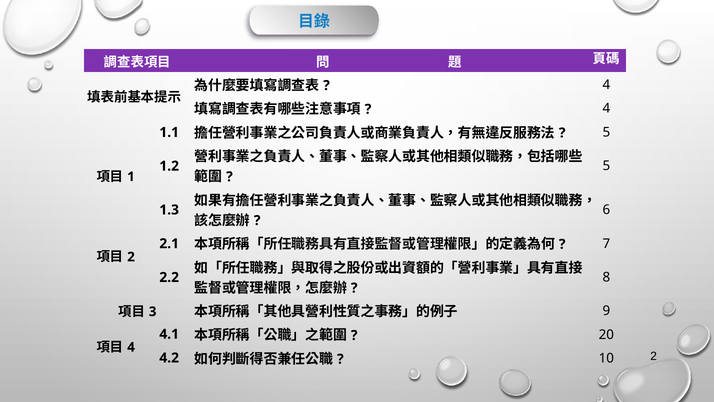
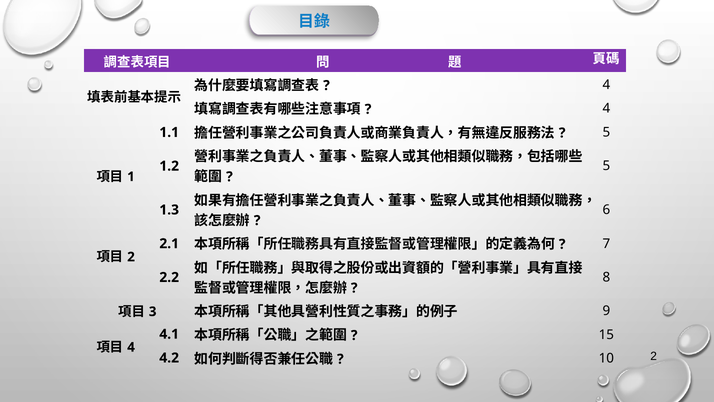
20: 20 -> 15 (606, 334)
